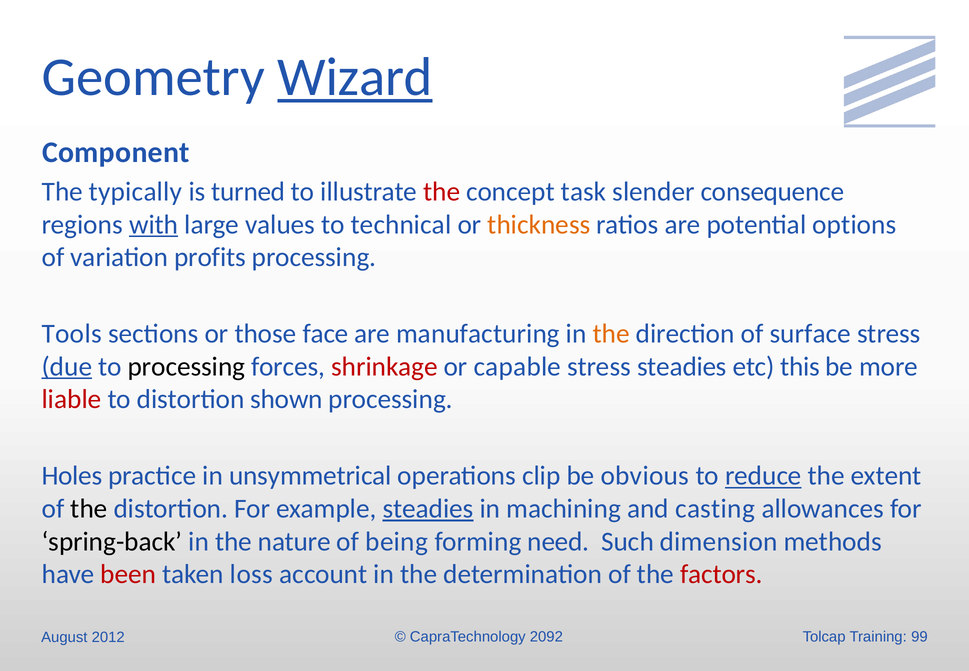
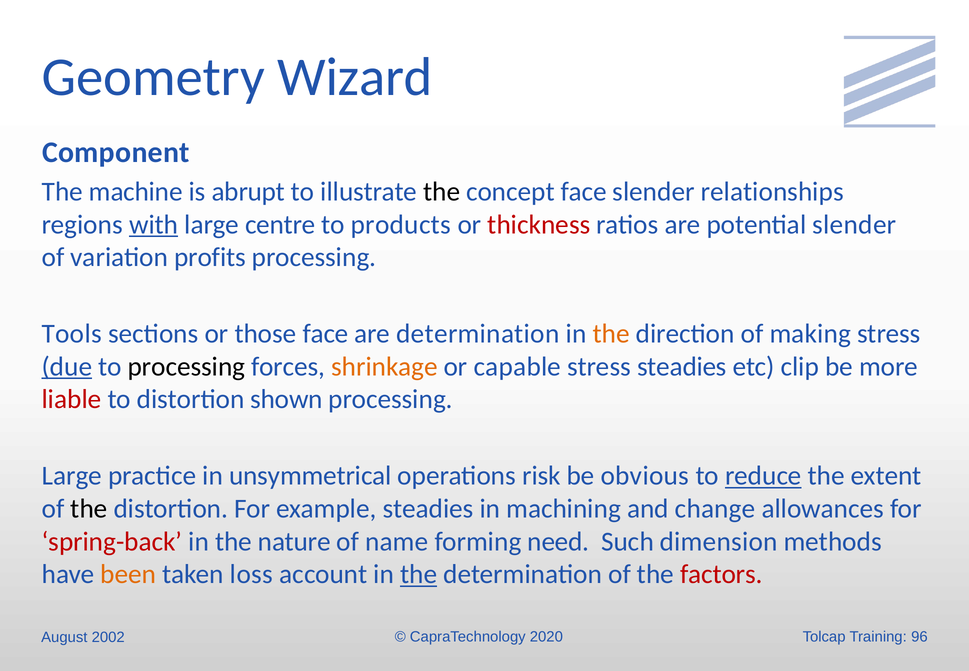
Wizard underline: present -> none (355, 77)
typically: typically -> machine (136, 192)
turned: turned -> abrupt (248, 192)
the colour: red -> black (442, 192)
concept task: task -> face (584, 192)
consequence: consequence -> relationships (772, 192)
values: values -> centre (280, 225)
technical: technical -> products (401, 225)
thickness colour: orange -> red (539, 225)
potential options: options -> slender (854, 225)
are manufacturing: manufacturing -> determination (478, 334)
surface: surface -> making (810, 334)
shrinkage colour: red -> orange (385, 367)
this: this -> clip (800, 367)
Holes: Holes -> Large (72, 476)
clip: clip -> risk (541, 476)
steadies underline: present -> none (428, 509)
casting: casting -> change (715, 509)
spring-back colour: black -> red (112, 541)
being: being -> name (397, 541)
been colour: red -> orange (128, 574)
the underline: none -> present (419, 574)
2012: 2012 -> 2002 (108, 637)
2092: 2092 -> 2020 (546, 637)
99: 99 -> 96 (919, 637)
